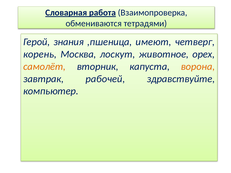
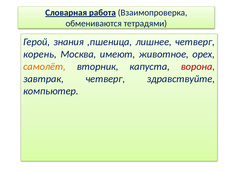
имеют: имеют -> лишнее (154, 42)
лоскут: лоскут -> имеют (118, 54)
ворона colour: orange -> red (198, 67)
завтрак рабочей: рабочей -> четверг (105, 79)
